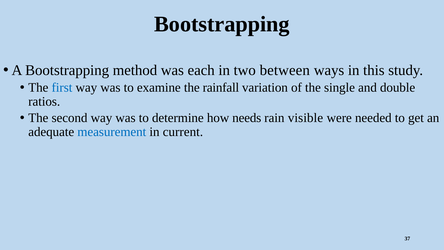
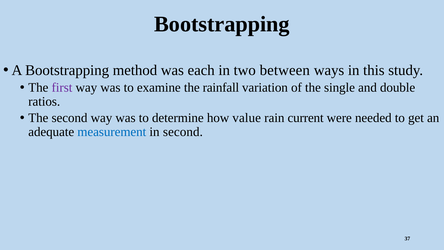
first colour: blue -> purple (62, 88)
needs: needs -> value (247, 118)
visible: visible -> current (306, 118)
in current: current -> second (183, 132)
